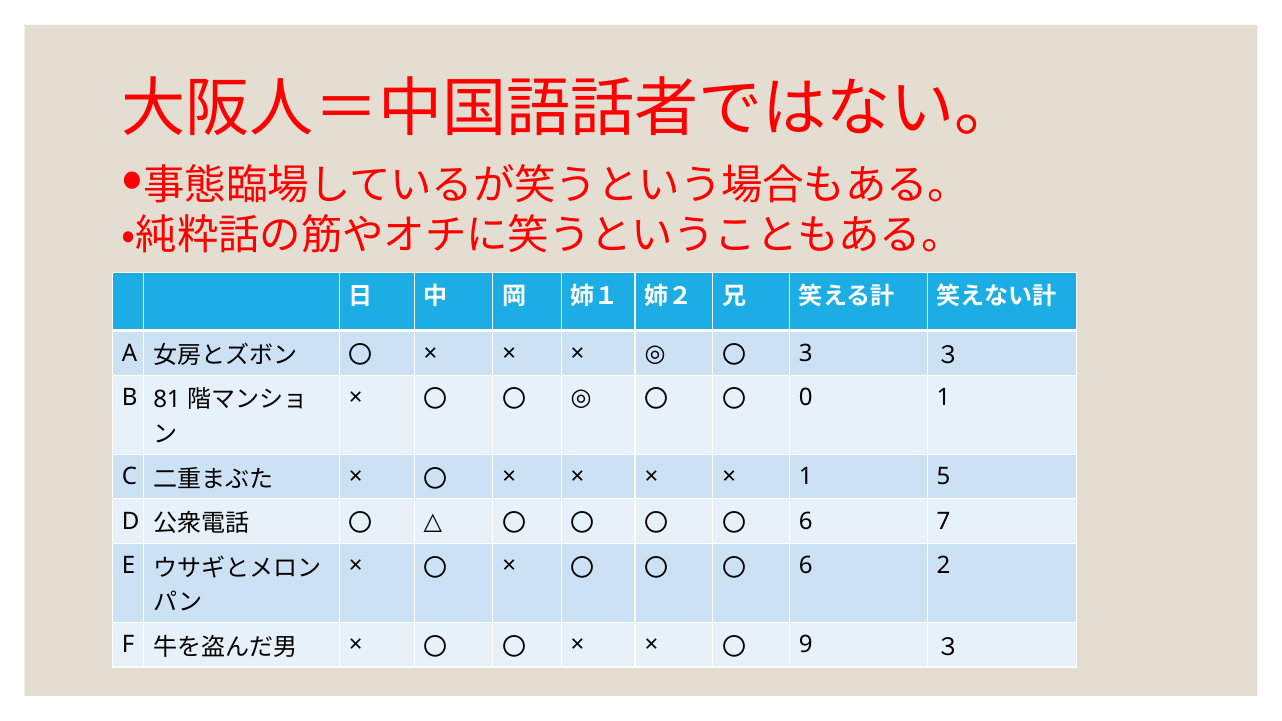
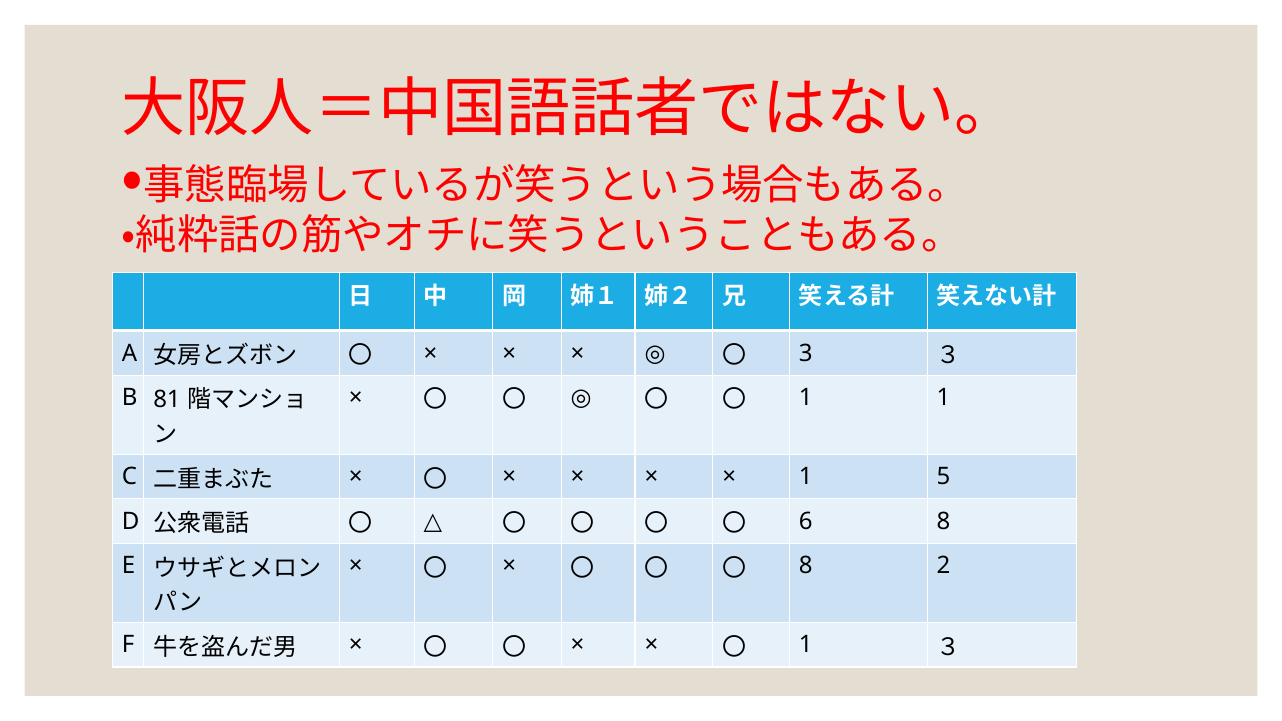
〇 〇 0: 0 -> 1 (806, 398)
6 7: 7 -> 8 (944, 521)
6: 6 -> 8 (806, 566)
9: 9 -> 1 (806, 645)
